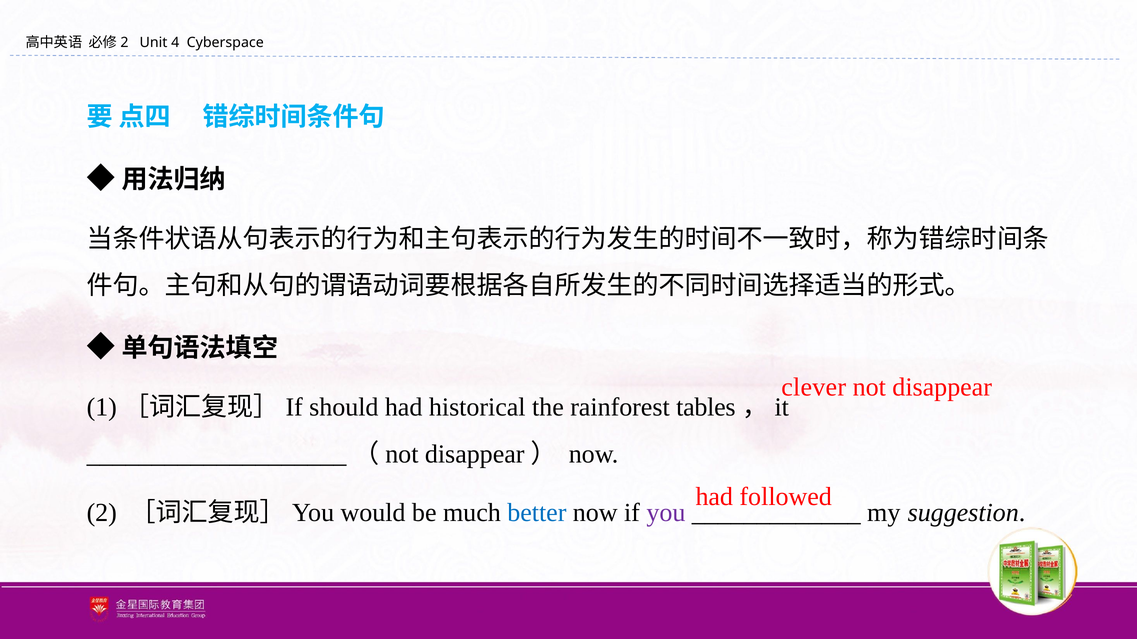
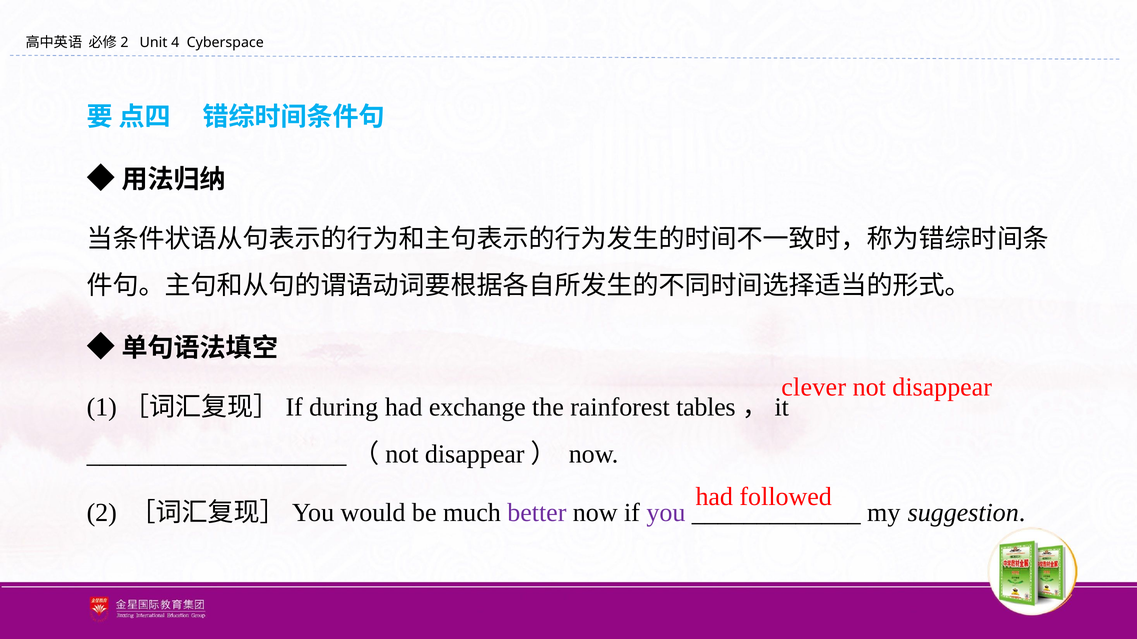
should: should -> during (344, 408)
historical: historical -> exchange (477, 408)
better colour: blue -> purple (537, 513)
